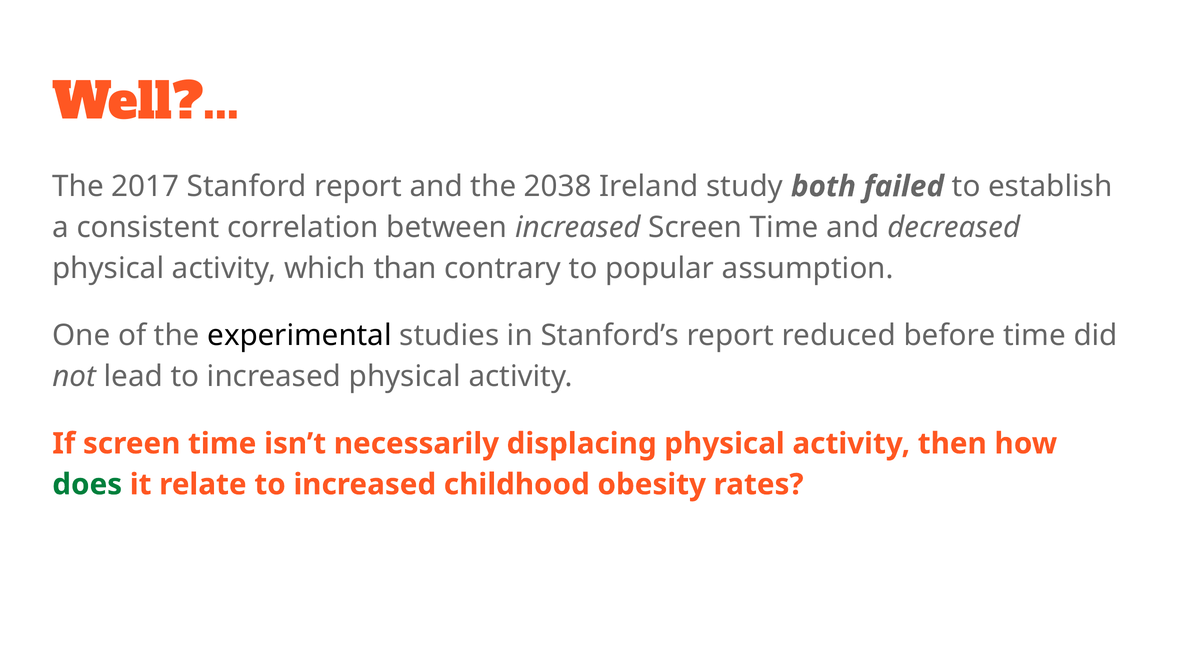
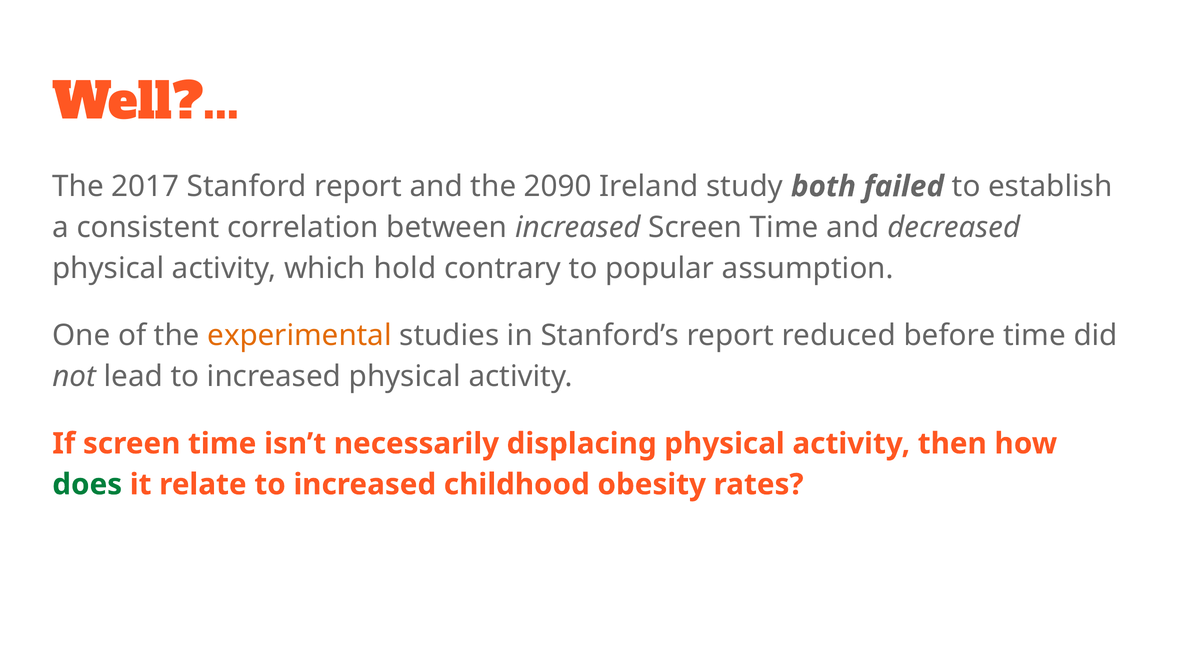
2038: 2038 -> 2090 (558, 187)
than: than -> hold (405, 268)
experimental colour: black -> orange (300, 336)
